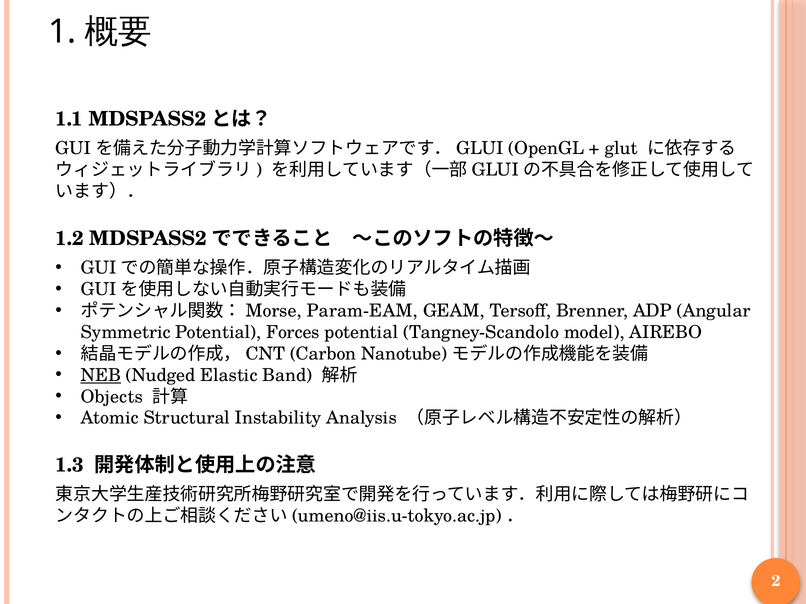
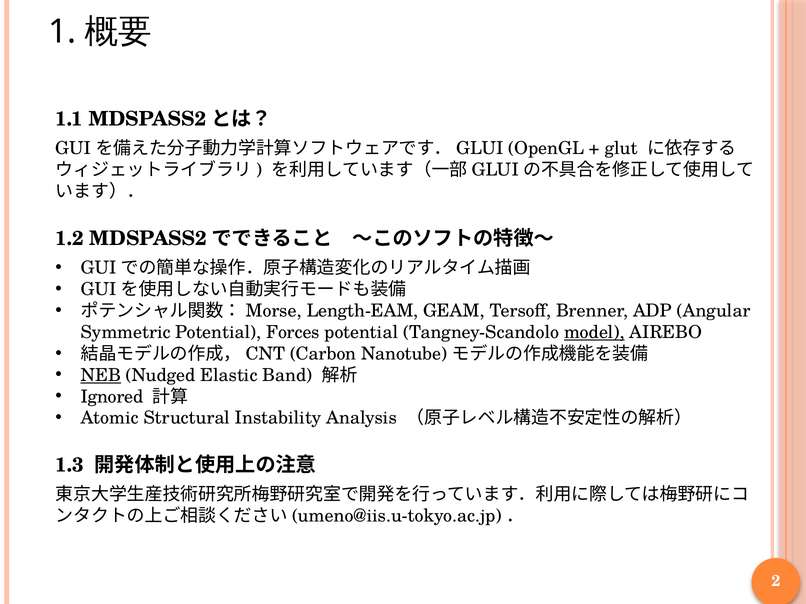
Param-EAM: Param-EAM -> Length-EAM (362, 311)
model underline: none -> present (594, 332)
Objects: Objects -> Ignored (112, 397)
